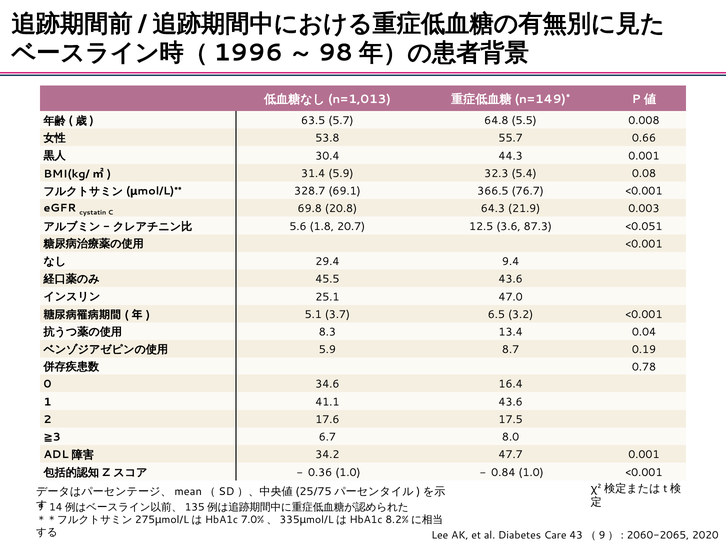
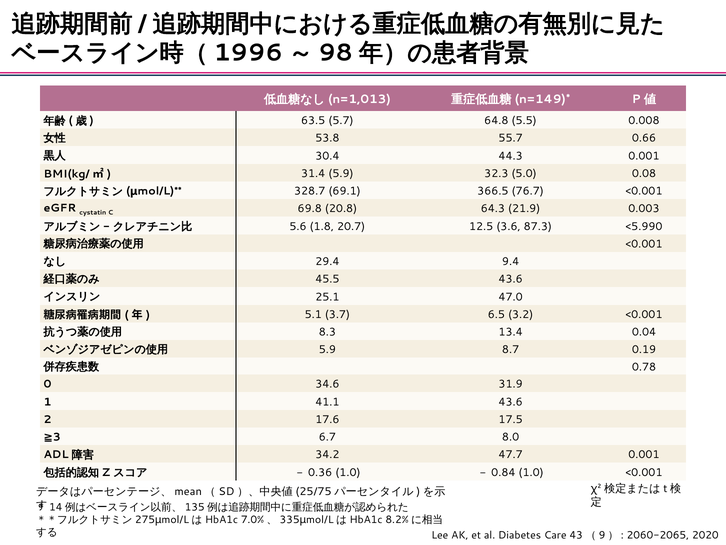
5.4: 5.4 -> 5.0 (524, 173)
<0.051: <0.051 -> <5.990 (644, 226)
16.4: 16.4 -> 31.9 (511, 384)
